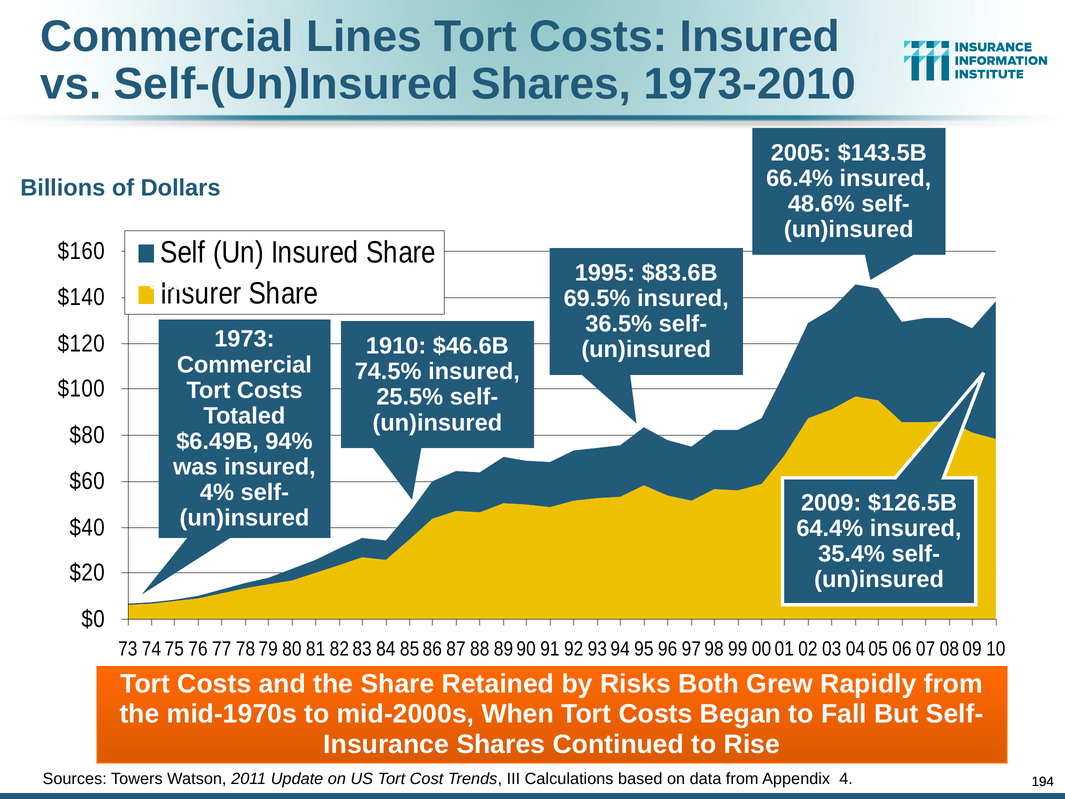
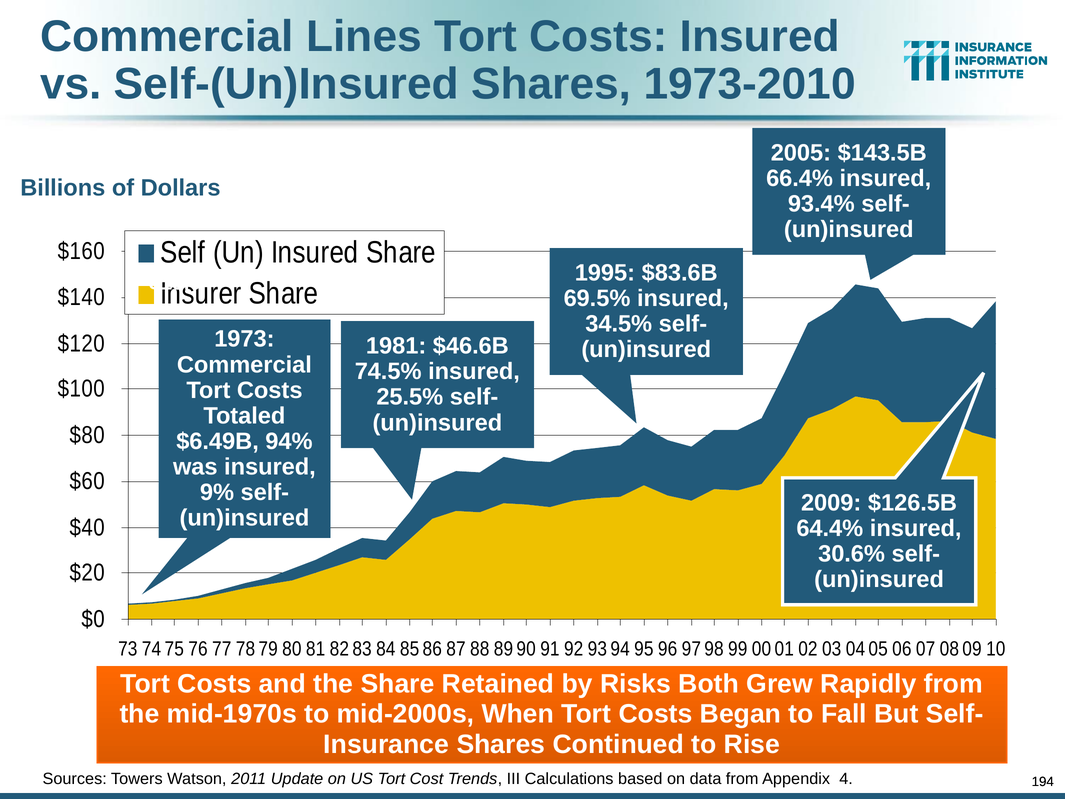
48.6%: 48.6% -> 93.4% (821, 204)
36.5%: 36.5% -> 34.5% (619, 324)
1910: 1910 -> 1981 (396, 346)
4%: 4% -> 9% (217, 492)
35.4%: 35.4% -> 30.6% (852, 554)
